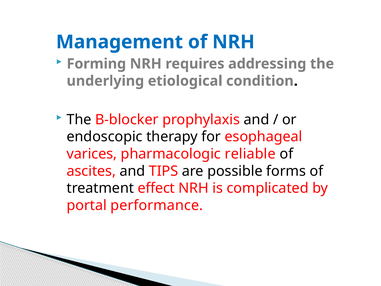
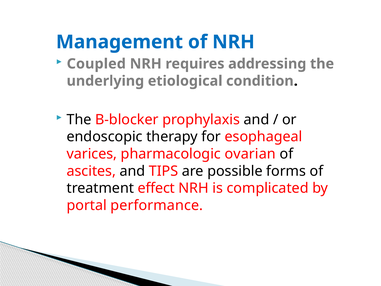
Forming: Forming -> Coupled (96, 64)
reliable: reliable -> ovarian (250, 154)
